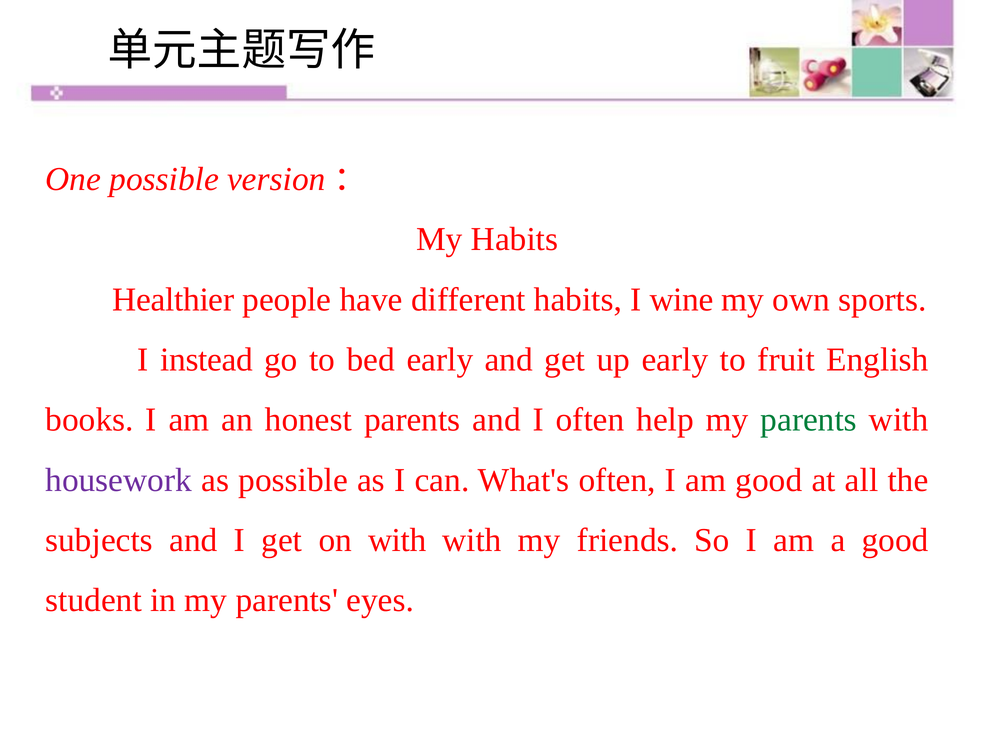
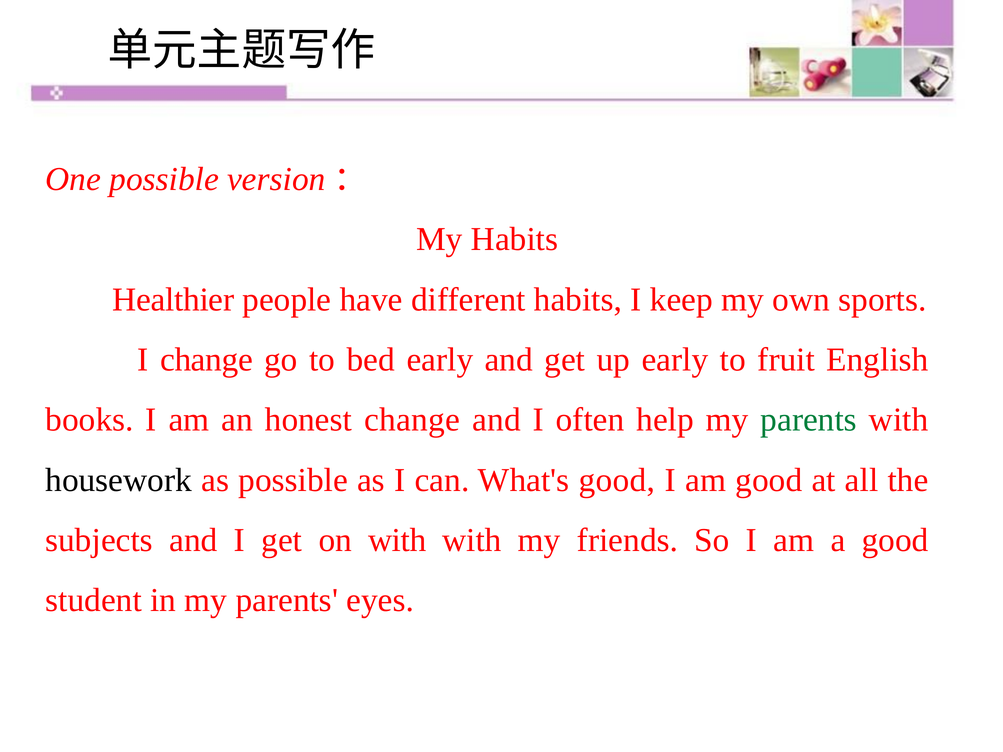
wine: wine -> keep (681, 300)
I instead: instead -> change (207, 360)
honest parents: parents -> change (412, 420)
housework colour: purple -> black (119, 480)
What's often: often -> good (617, 480)
